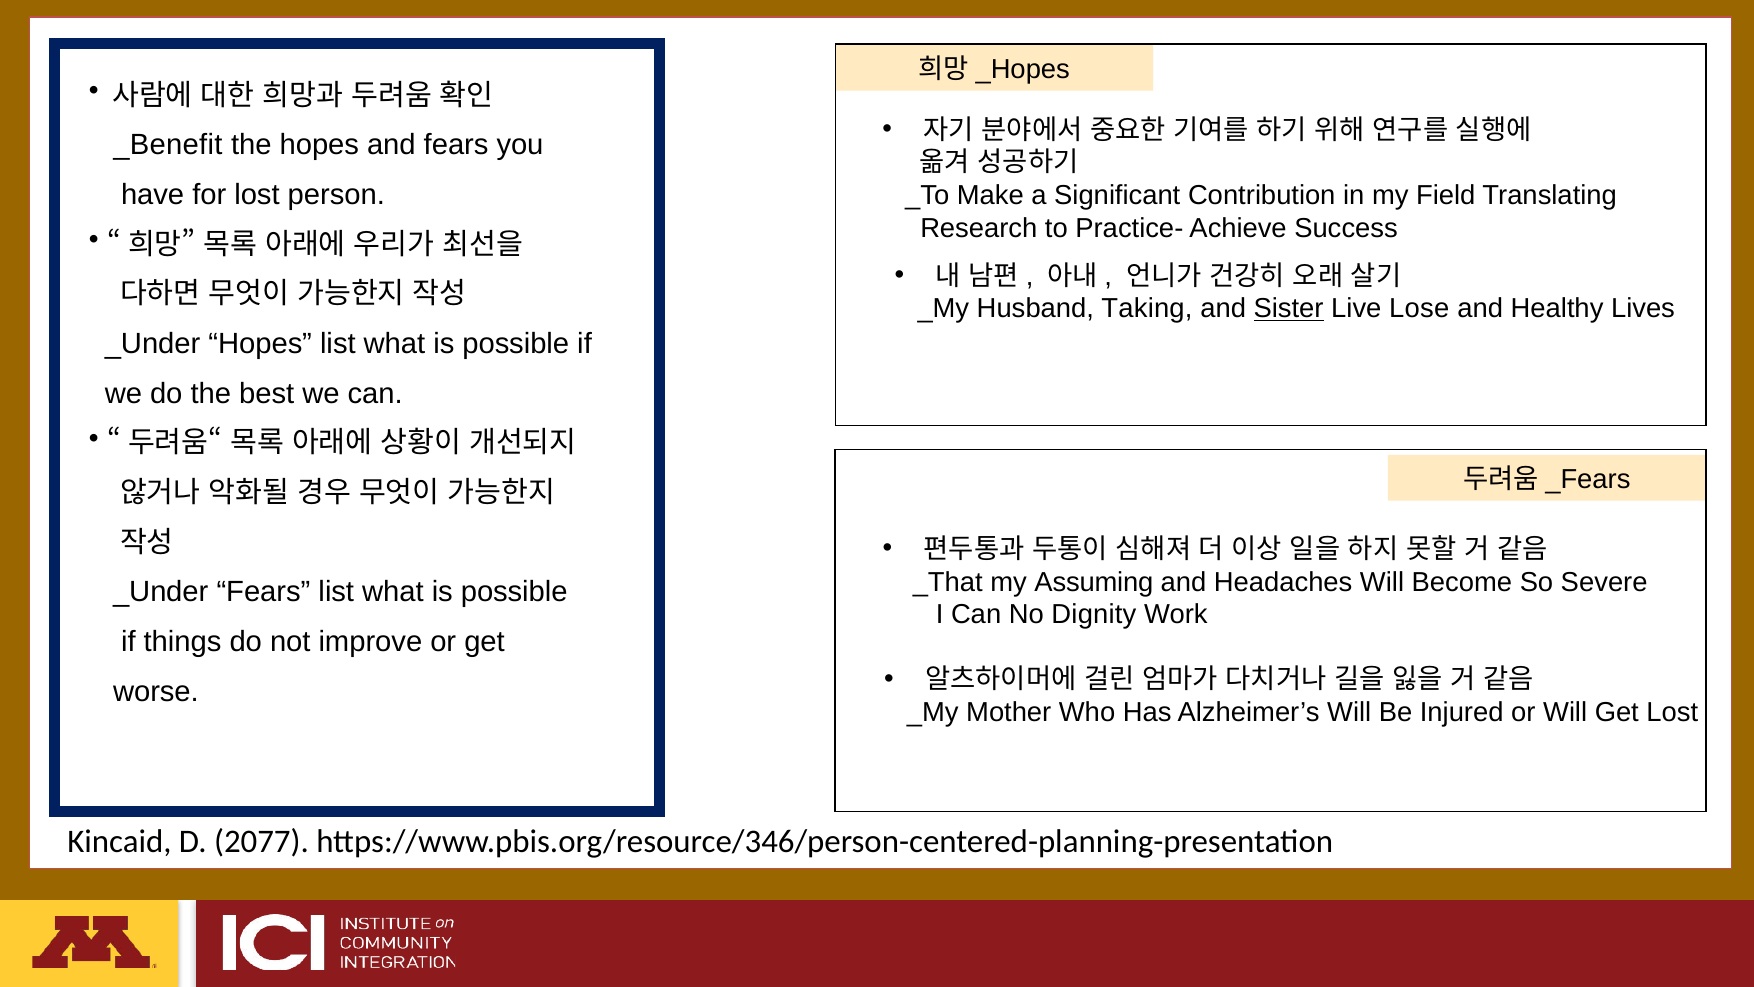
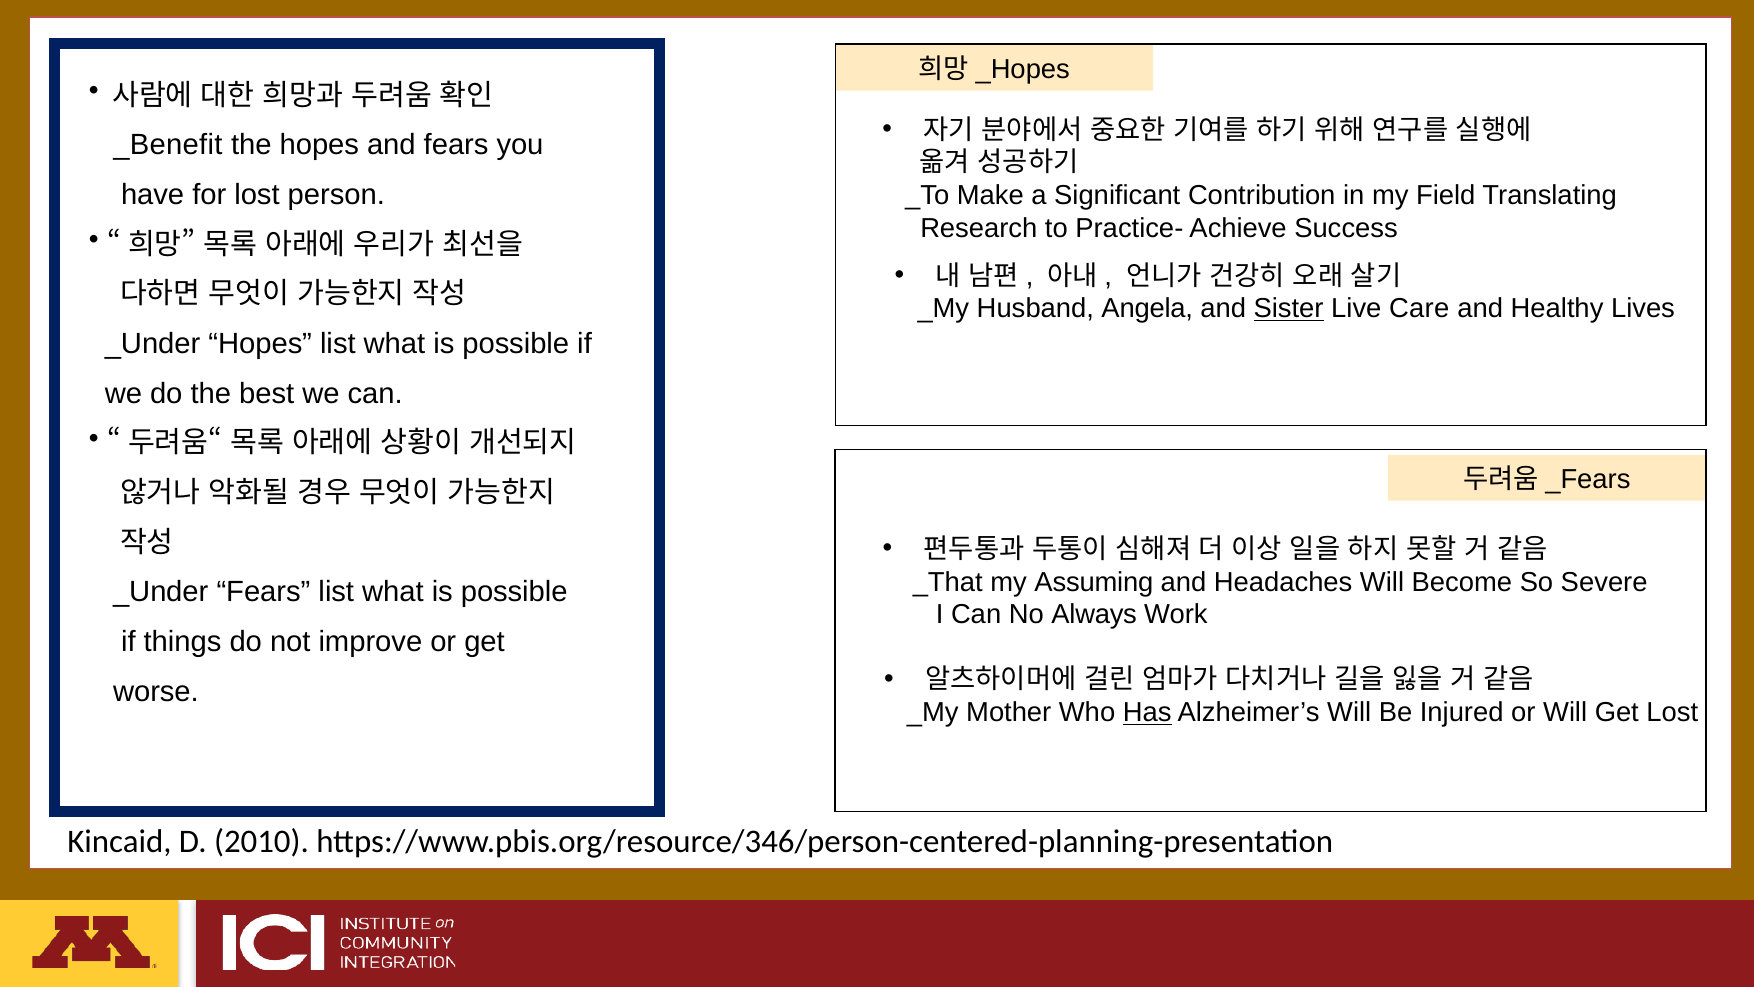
Taking: Taking -> Angela (1147, 309)
Lose: Lose -> Care (1419, 309)
Dignity: Dignity -> Always (1094, 615)
Has underline: none -> present (1147, 712)
2077: 2077 -> 2010 (261, 841)
